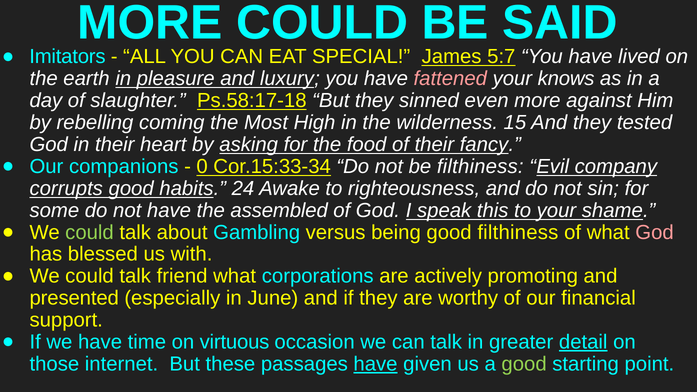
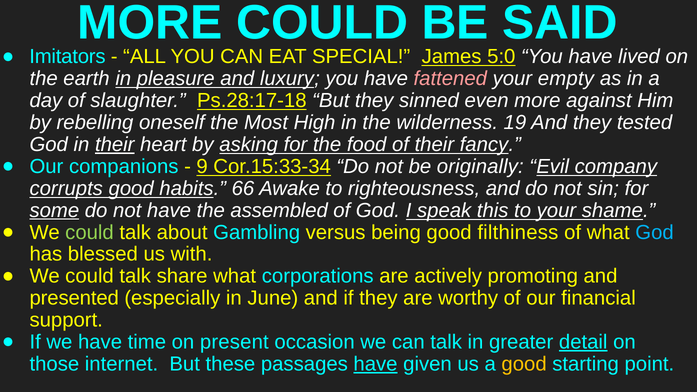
5:7: 5:7 -> 5:0 (501, 57)
knows: knows -> empty (566, 79)
Ps.58:17-18: Ps.58:17-18 -> Ps.28:17-18 (252, 101)
coming: coming -> oneself (172, 123)
15: 15 -> 19 (515, 123)
their underline: none -> present (115, 145)
0: 0 -> 9 (202, 166)
be filthiness: filthiness -> originally (480, 166)
24: 24 -> 66 (243, 188)
some underline: none -> present (54, 210)
God colour: pink -> light blue (655, 232)
friend: friend -> share (182, 276)
virtuous: virtuous -> present (234, 342)
good colour: light green -> yellow (524, 364)
